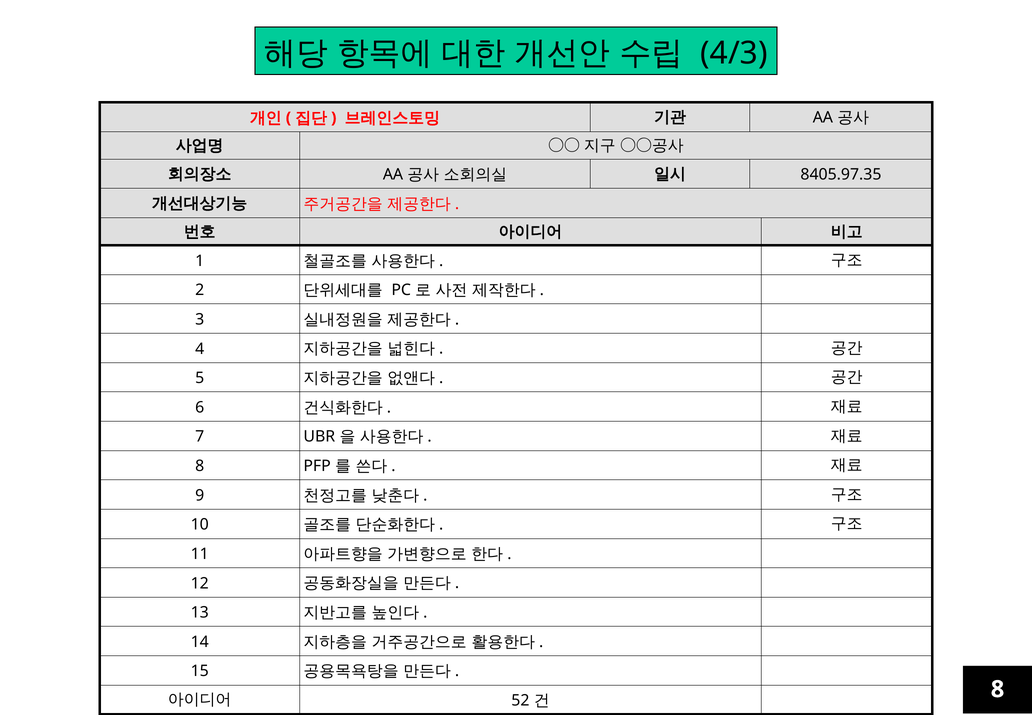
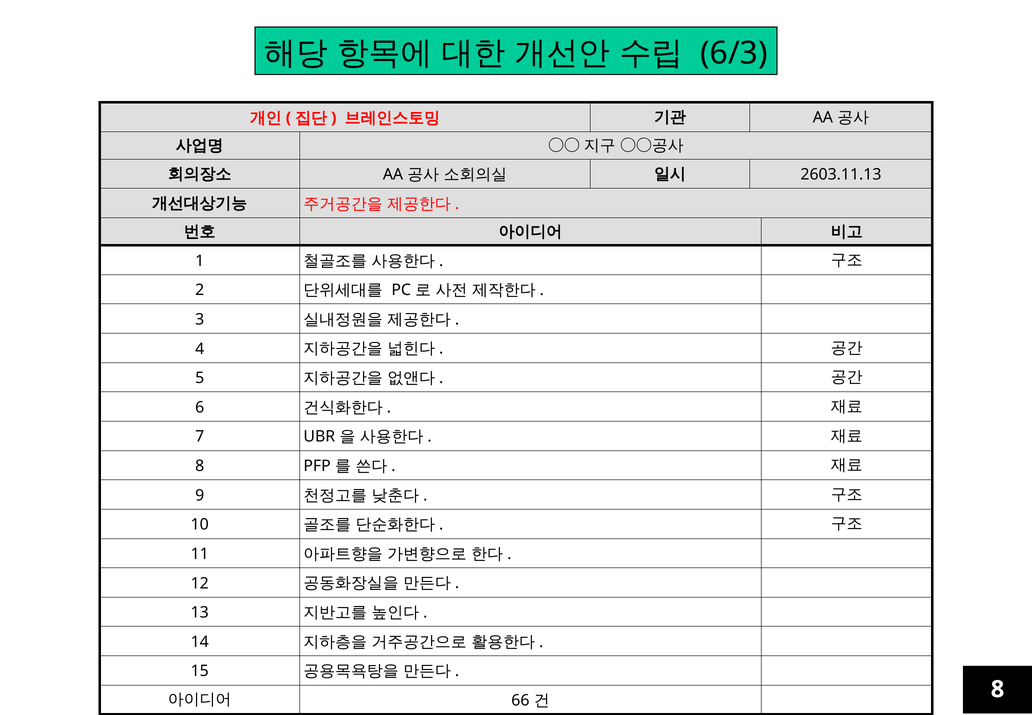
4/3: 4/3 -> 6/3 (734, 53)
8405.97.35: 8405.97.35 -> 2603.11.13 (841, 175)
52: 52 -> 66 (520, 700)
